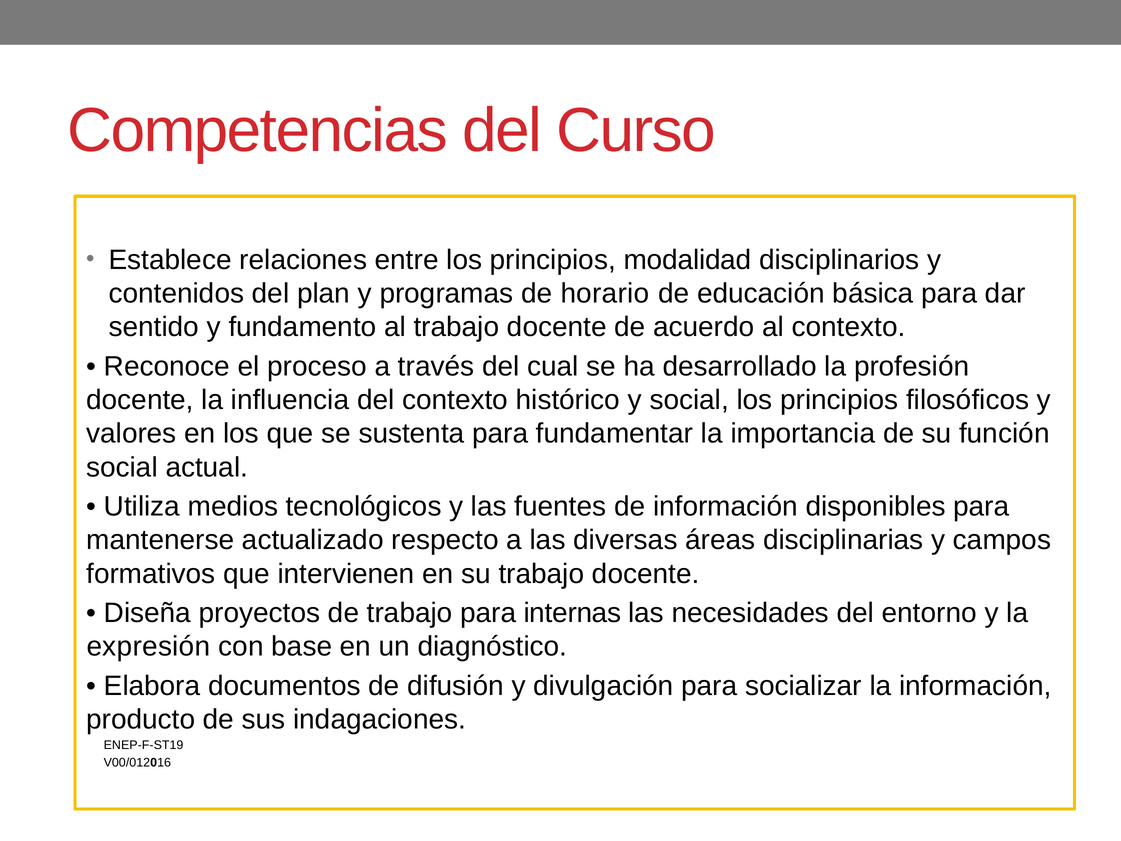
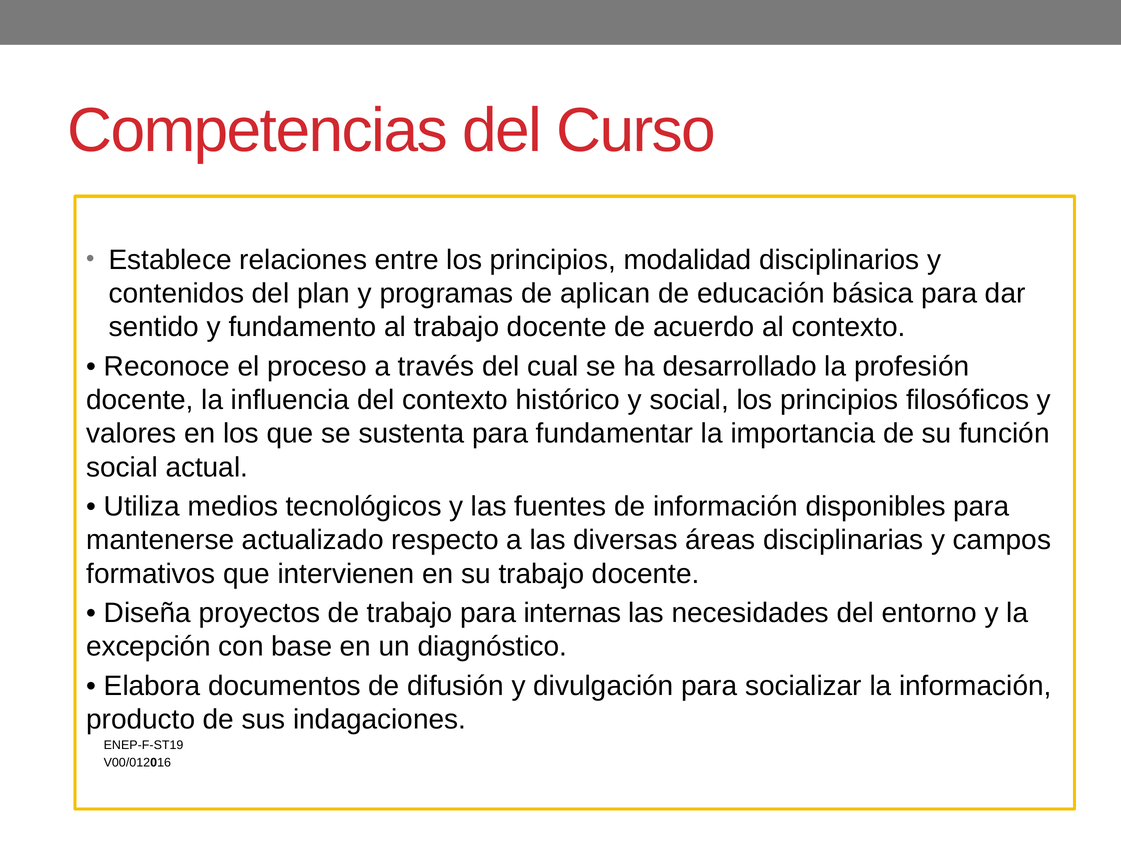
horario: horario -> aplican (605, 293)
expresión: expresión -> excepción (149, 647)
